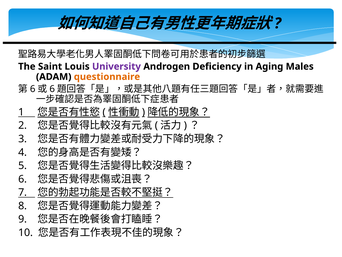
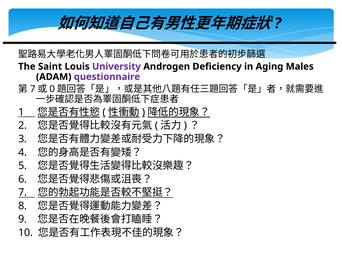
questionnaire colour: orange -> purple (107, 77)
6: 6 -> 7 (33, 89)
6: 6 -> 0 (52, 89)
